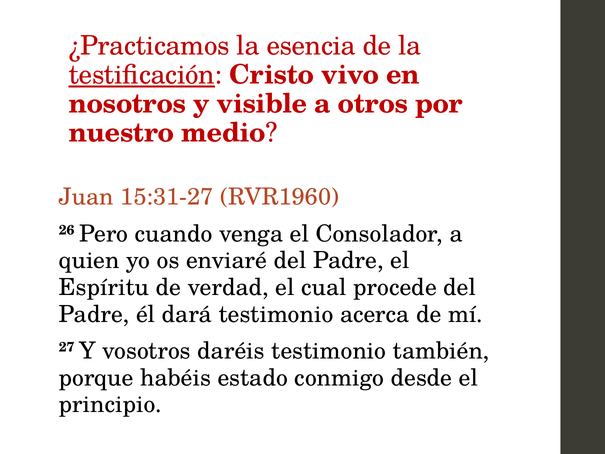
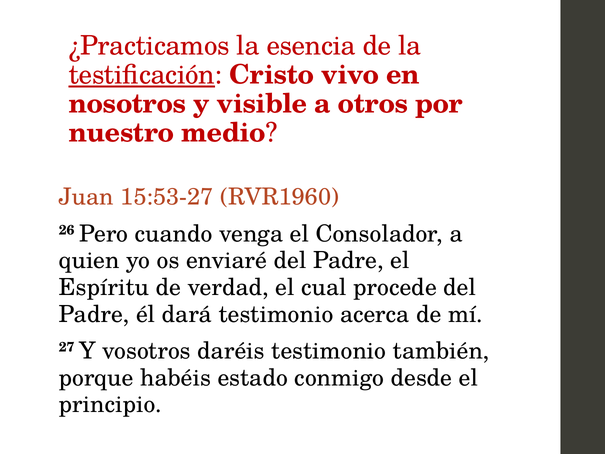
15:31-27: 15:31-27 -> 15:53-27 (167, 197)
